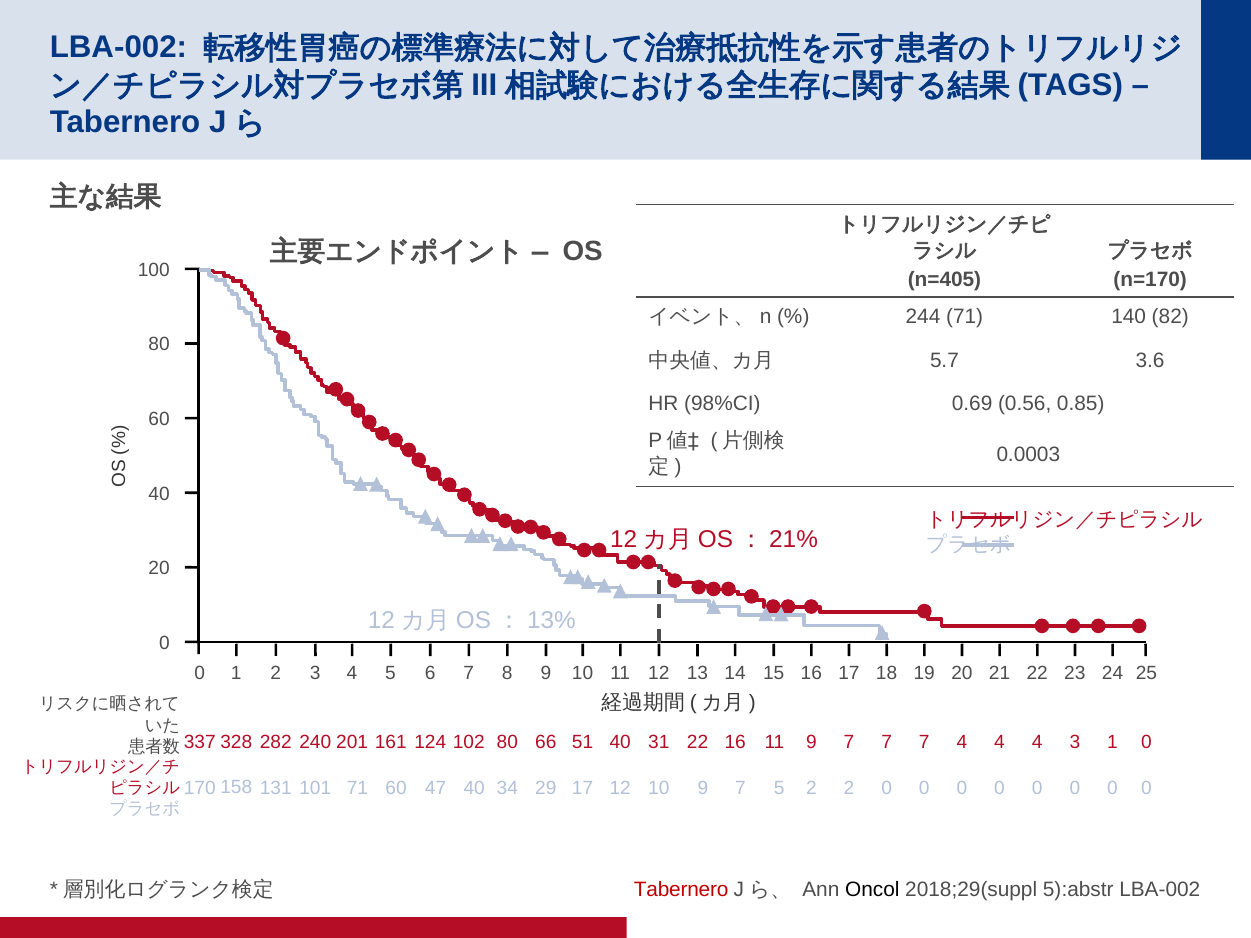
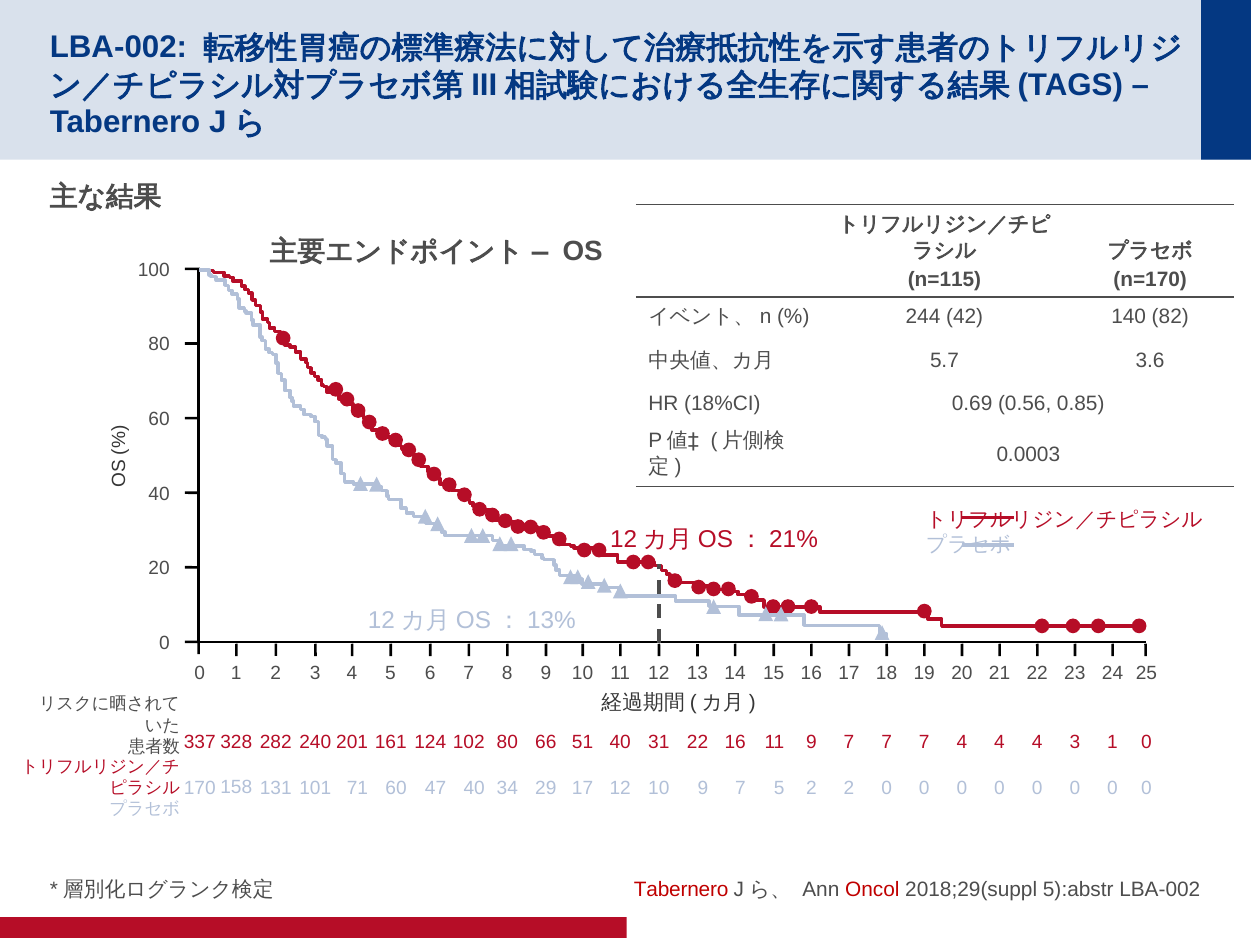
n=405: n=405 -> n=115 (944, 280)
244 71: 71 -> 42 (965, 317)
98%CI: 98%CI -> 18%CI (722, 404)
Oncol colour: black -> red (872, 890)
